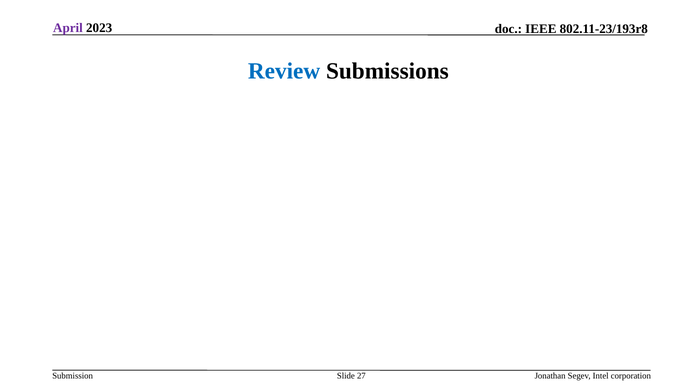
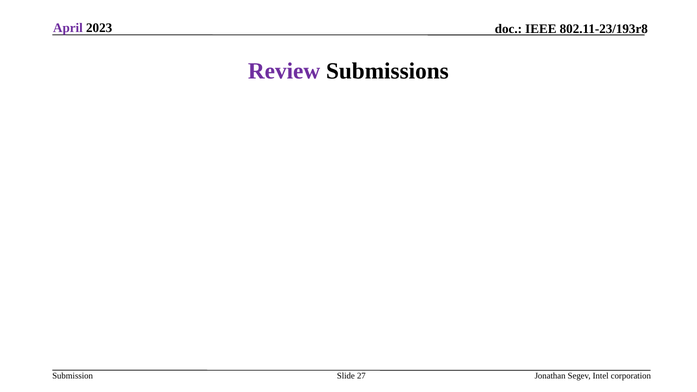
Review colour: blue -> purple (284, 71)
